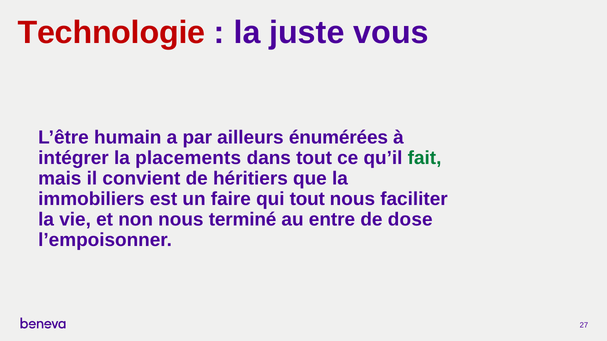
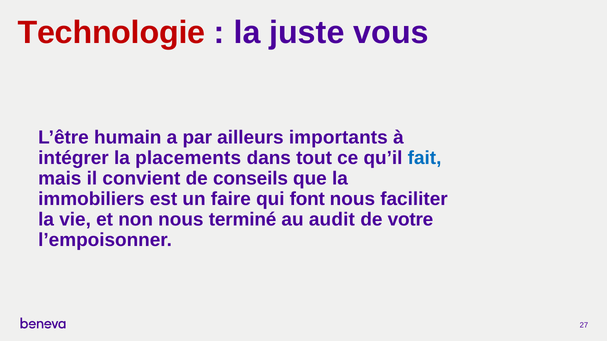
énumérées: énumérées -> importants (338, 138)
fait colour: green -> blue (425, 158)
héritiers: héritiers -> conseils (250, 179)
qui tout: tout -> font (307, 199)
entre: entre -> audit (332, 220)
dose: dose -> votre (410, 220)
